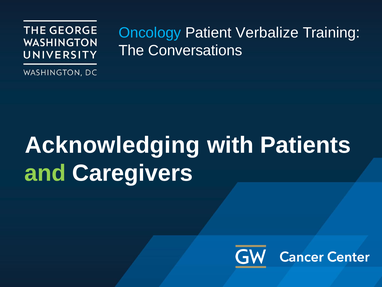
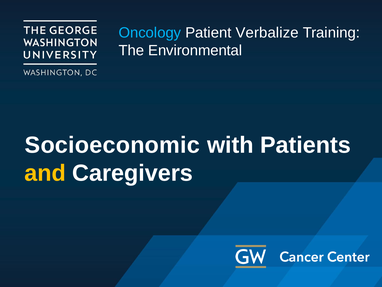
Conversations: Conversations -> Environmental (195, 50)
Acknowledging: Acknowledging -> Socioeconomic (112, 145)
and colour: light green -> yellow (45, 173)
